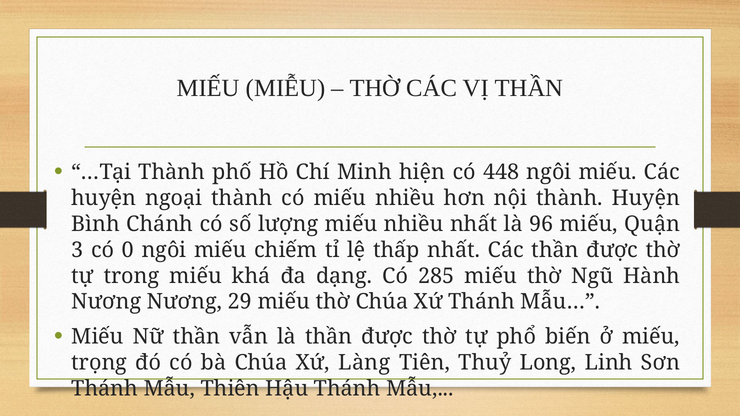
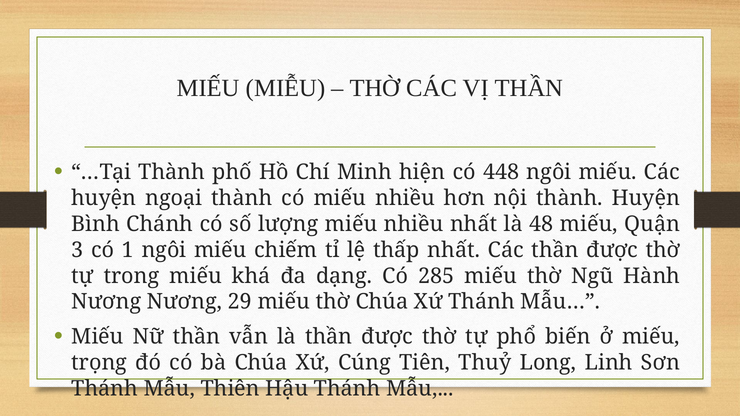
96: 96 -> 48 (541, 224)
0: 0 -> 1 (128, 250)
Làng: Làng -> Cúng (364, 363)
